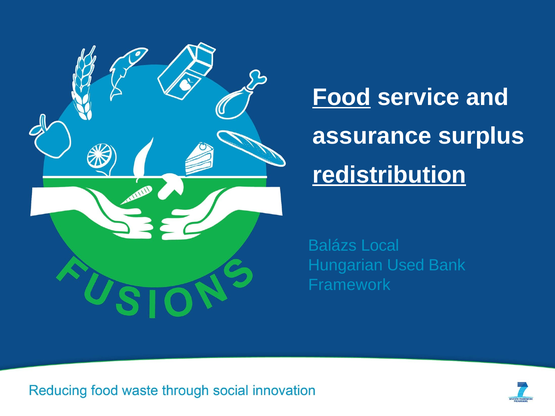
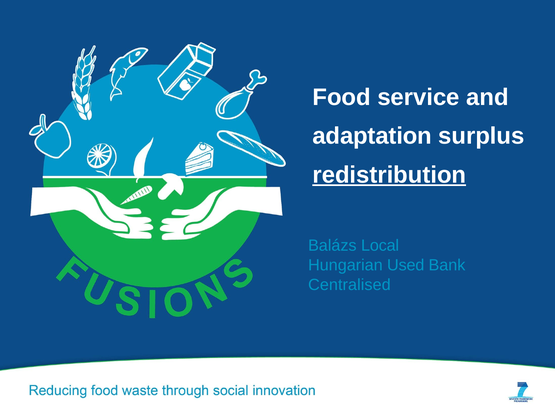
Food underline: present -> none (342, 97)
assurance: assurance -> adaptation (372, 136)
Framework: Framework -> Centralised (349, 285)
